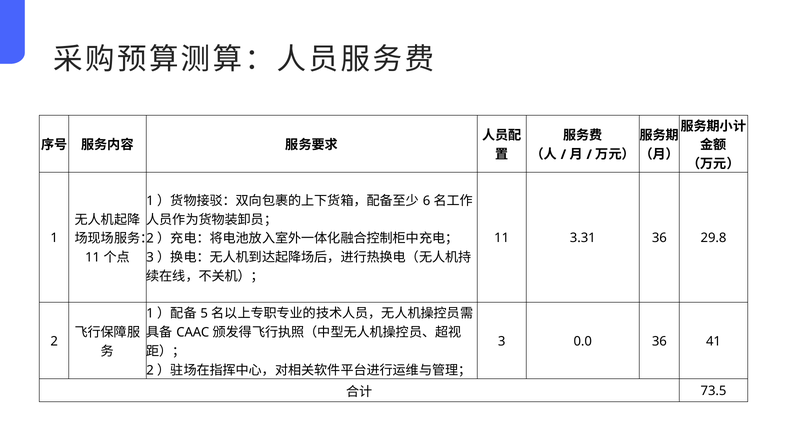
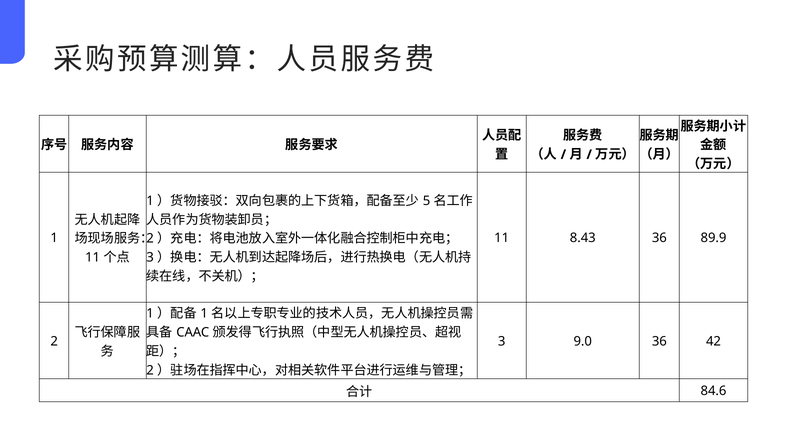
6: 6 -> 5 (427, 201)
3.31: 3.31 -> 8.43 (583, 238)
29.8: 29.8 -> 89.9 (714, 238)
5: 5 -> 1 (204, 313)
0.0: 0.0 -> 9.0 (583, 341)
41: 41 -> 42 (714, 341)
73.5: 73.5 -> 84.6 (714, 391)
